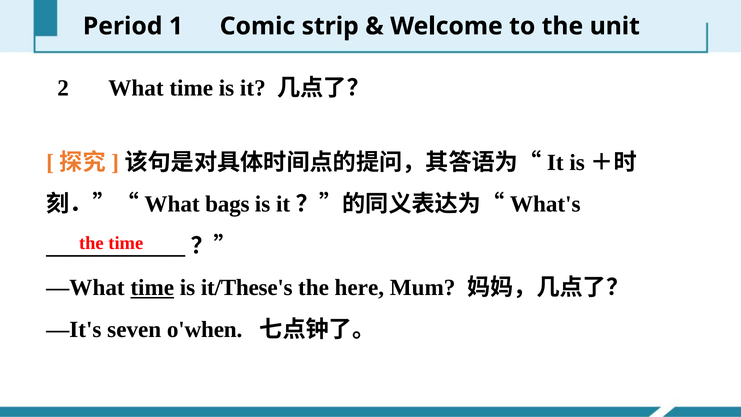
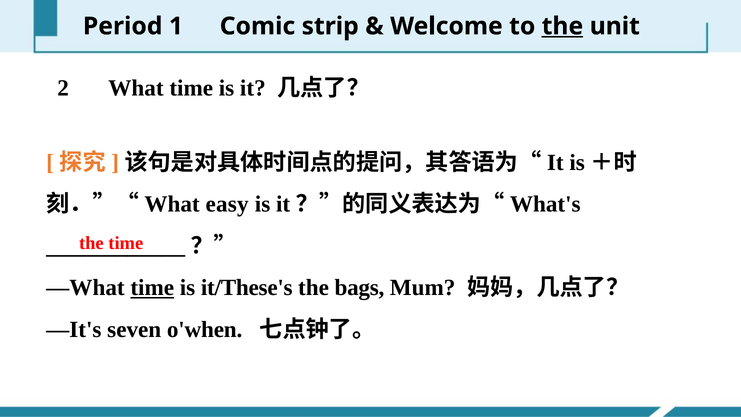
the underline: none -> present (562, 26)
bags: bags -> easy (227, 204)
here: here -> bags (359, 288)
